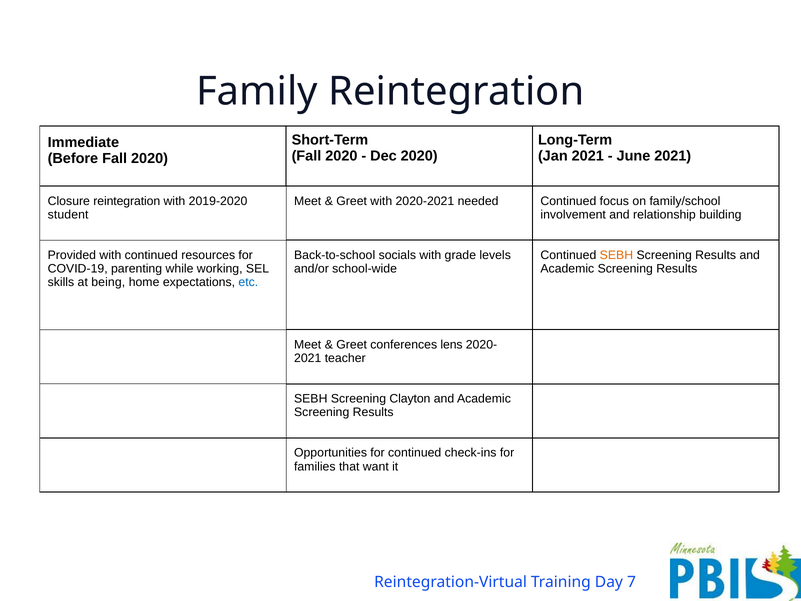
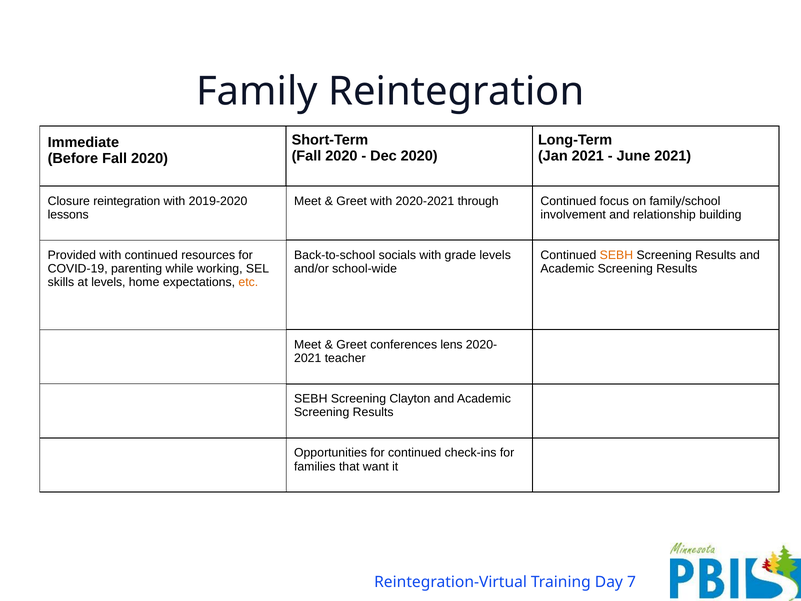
needed: needed -> through (478, 201)
student: student -> lessons (68, 215)
at being: being -> levels (108, 282)
etc colour: blue -> orange (248, 282)
